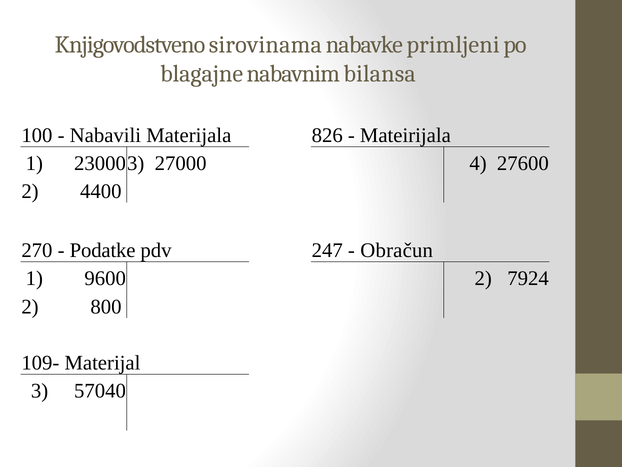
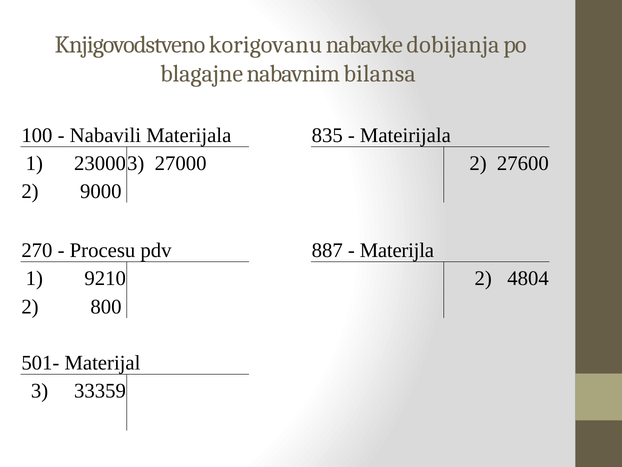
sirovinama: sirovinama -> korigovanu (265, 45)
primljeni: primljeni -> dobijanja (453, 45)
826: 826 -> 835 (327, 135)
27000 4: 4 -> 2 (478, 163)
4400: 4400 -> 9000 (101, 191)
Podatke: Podatke -> Procesu (103, 250)
247: 247 -> 887 (327, 250)
Obračun: Obračun -> Materijla (397, 250)
9600: 9600 -> 9210 (105, 278)
7924: 7924 -> 4804 (528, 278)
109-: 109- -> 501- (40, 363)
57040: 57040 -> 33359 (100, 391)
